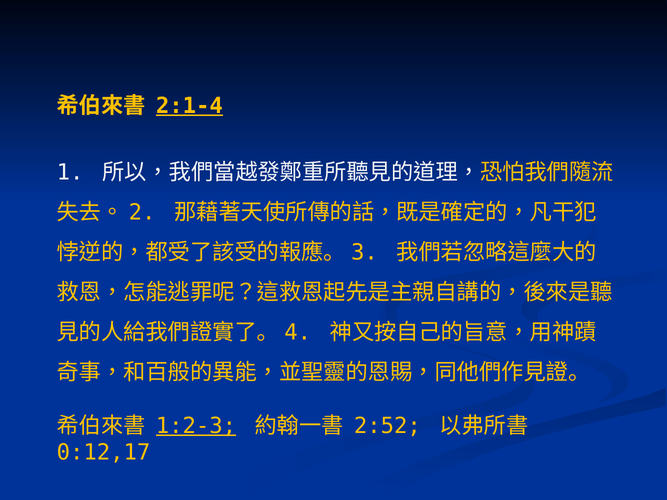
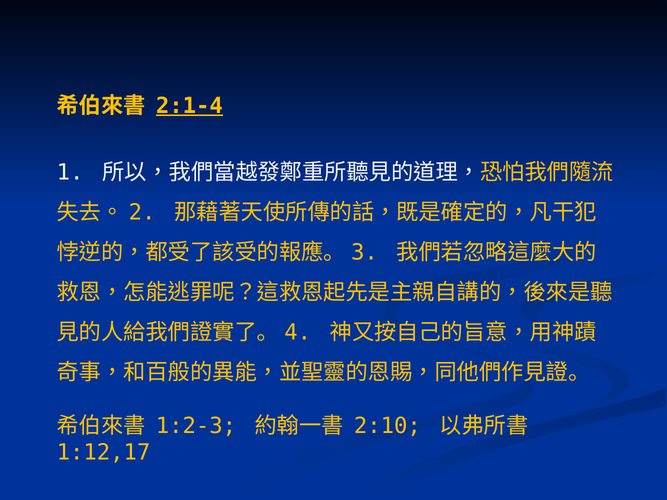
1:2-3 underline: present -> none (196, 426)
2:52: 2:52 -> 2:10 (387, 426)
0:12,17: 0:12,17 -> 1:12,17 (103, 453)
